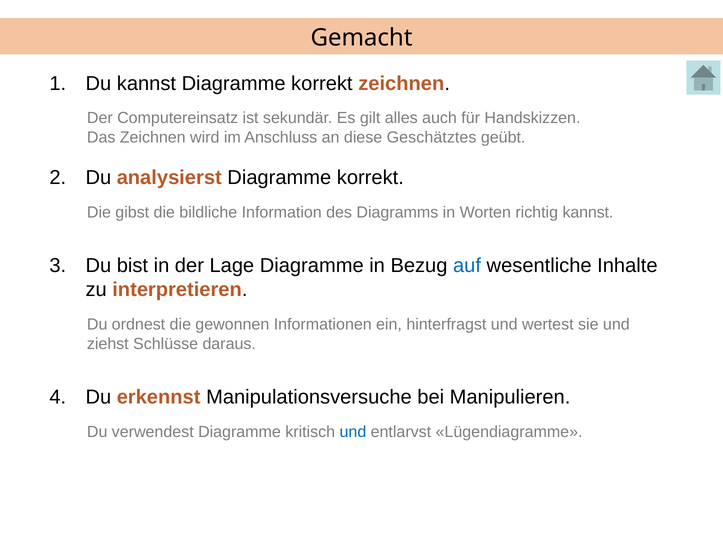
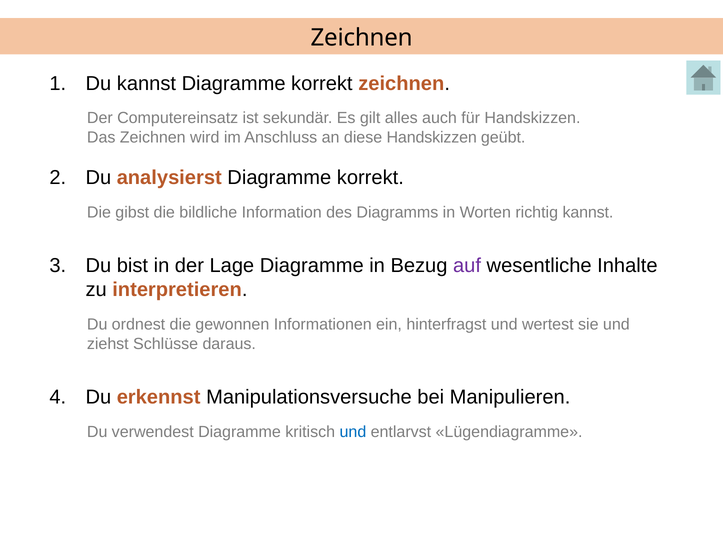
Gemacht: Gemacht -> Zeichnen (362, 38)
diese Geschätztes: Geschätztes -> Handskizzen (432, 137)
auf colour: blue -> purple (467, 265)
